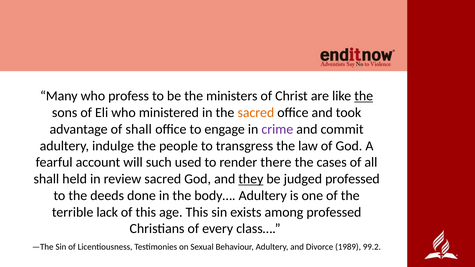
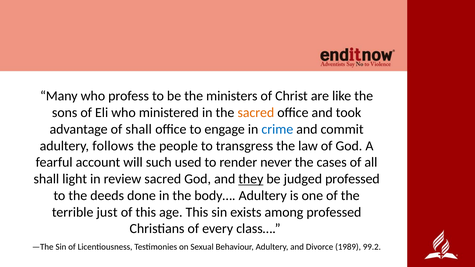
the underline: present -> none (364, 96)
crime colour: purple -> blue (277, 129)
indulge: indulge -> follows (113, 146)
there: there -> never (276, 162)
held: held -> light (75, 179)
lack: lack -> just (107, 212)
